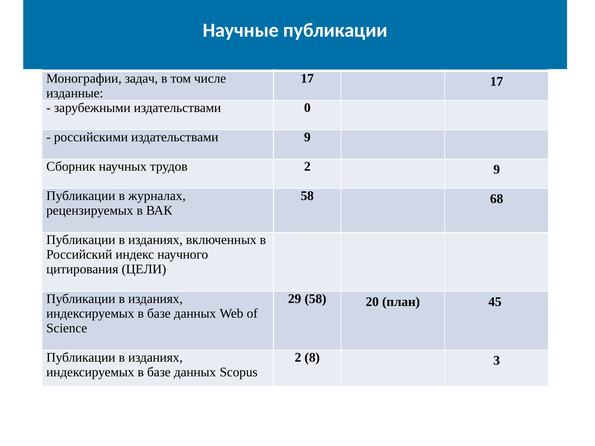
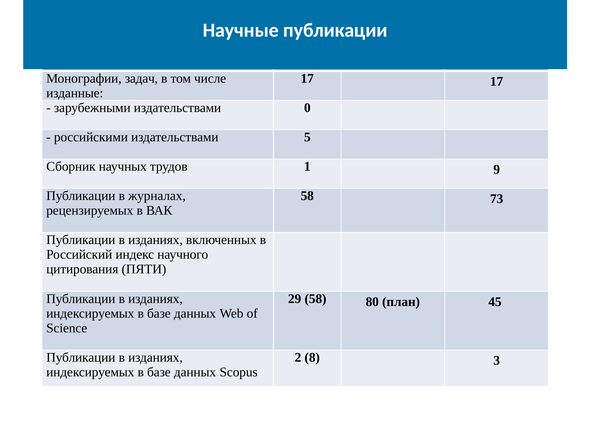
издательствами 9: 9 -> 5 (307, 137)
трудов 2: 2 -> 1 (307, 167)
68: 68 -> 73 (497, 199)
ЦЕЛИ: ЦЕЛИ -> ПЯТИ (144, 269)
20: 20 -> 80 (372, 302)
